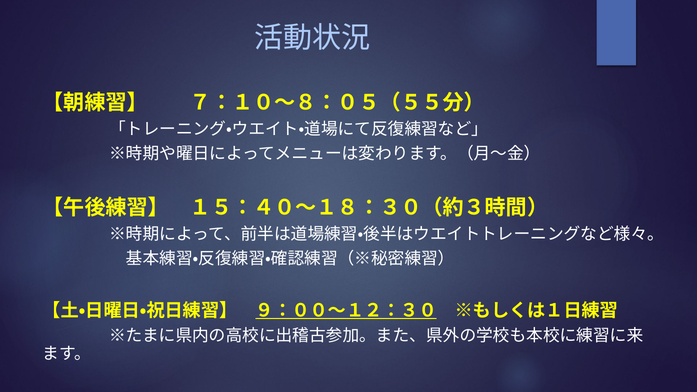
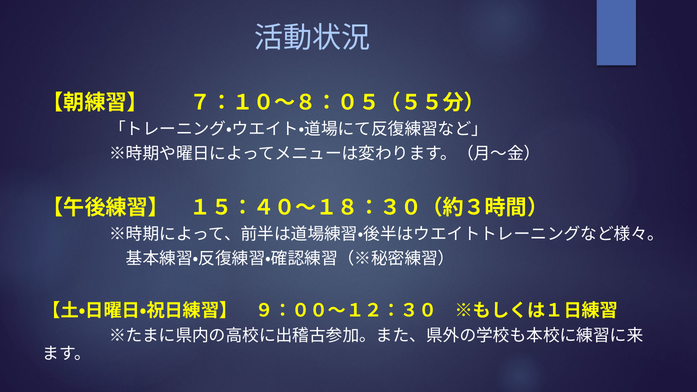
９：００～１２：３０ underline: present -> none (346, 311)
